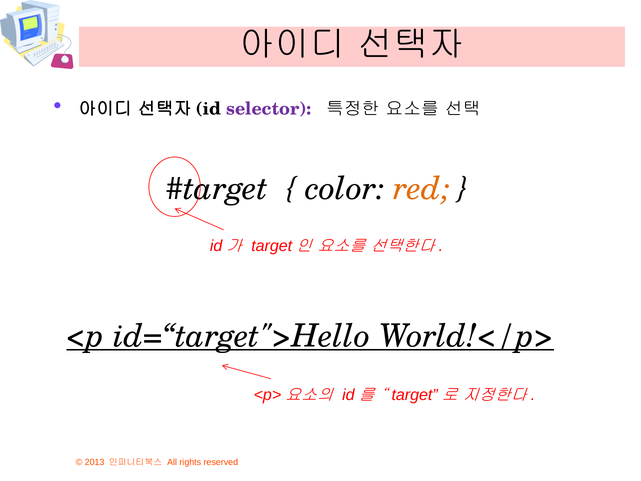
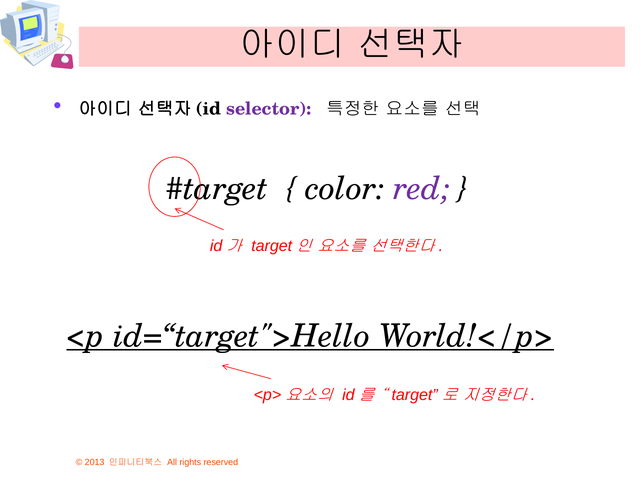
red colour: orange -> purple (421, 189)
